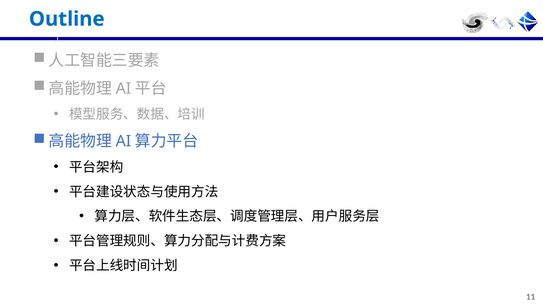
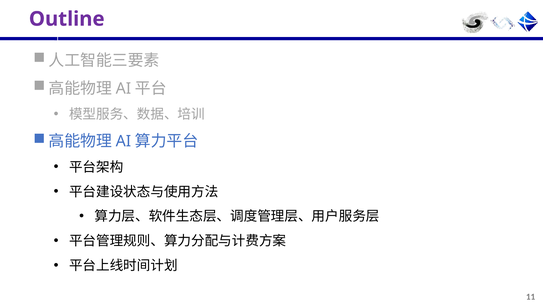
Outline colour: blue -> purple (67, 19)
